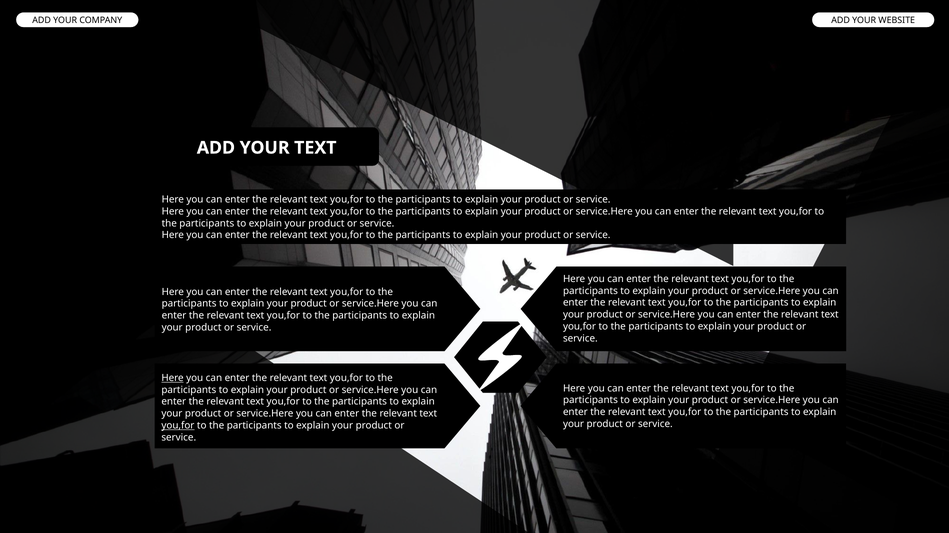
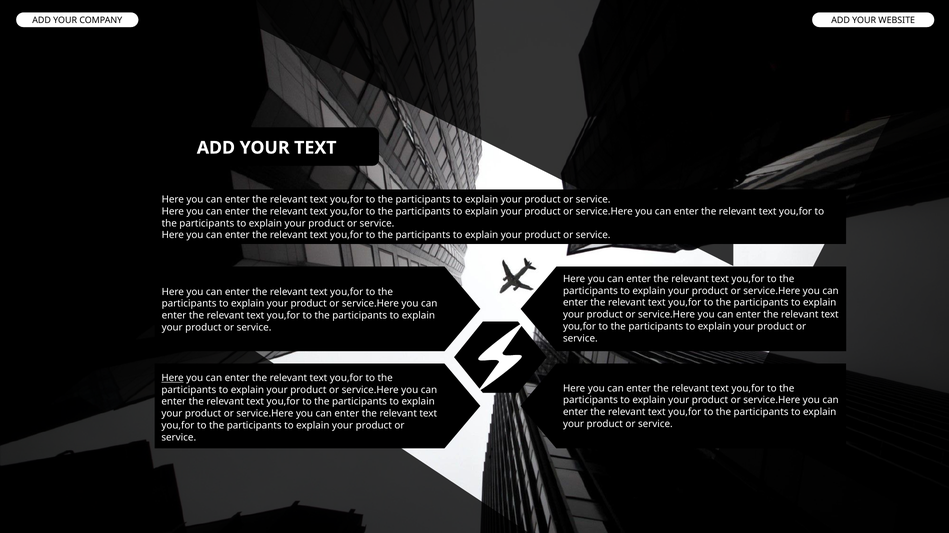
you,for underline: present -> none (178, 425)
